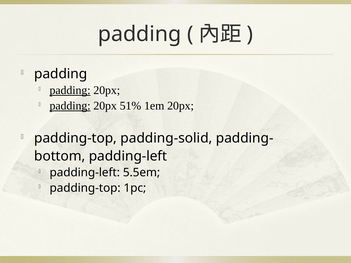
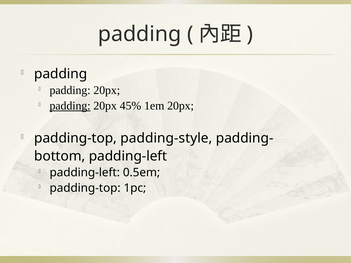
padding underline: present -> none (70, 90)
51%: 51% -> 45% (130, 106)
padding-solid: padding-solid -> padding-style (166, 138)
5.5em: 5.5em -> 0.5em (142, 173)
